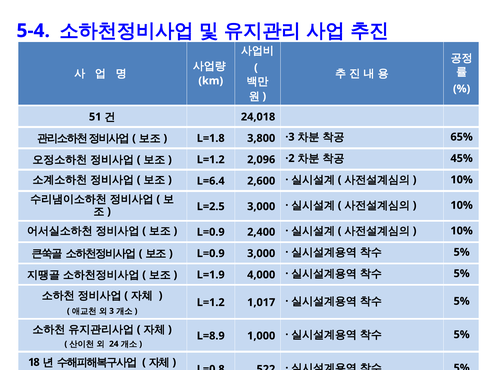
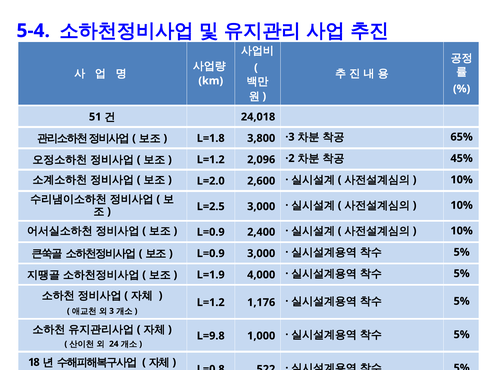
L=6.4: L=6.4 -> L=2.0 (211, 181)
1,017: 1,017 -> 1,176 (261, 302)
L=8.9: L=8.9 -> L=9.8 (211, 336)
